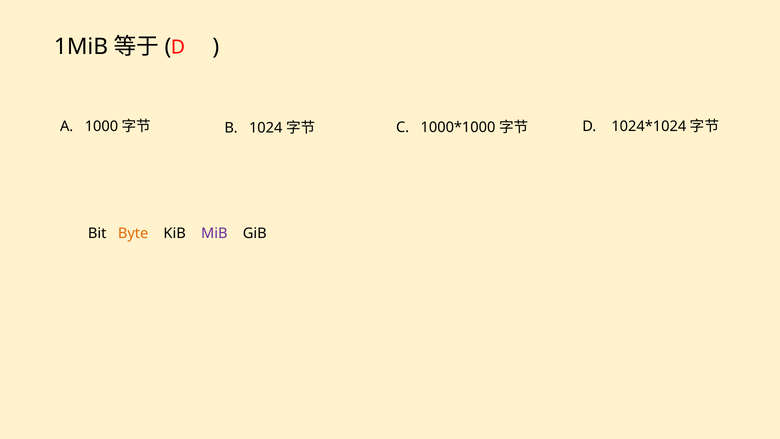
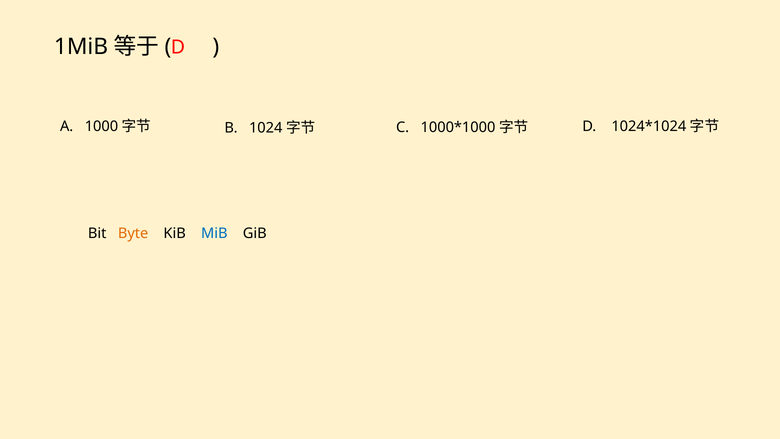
MiB colour: purple -> blue (214, 233)
